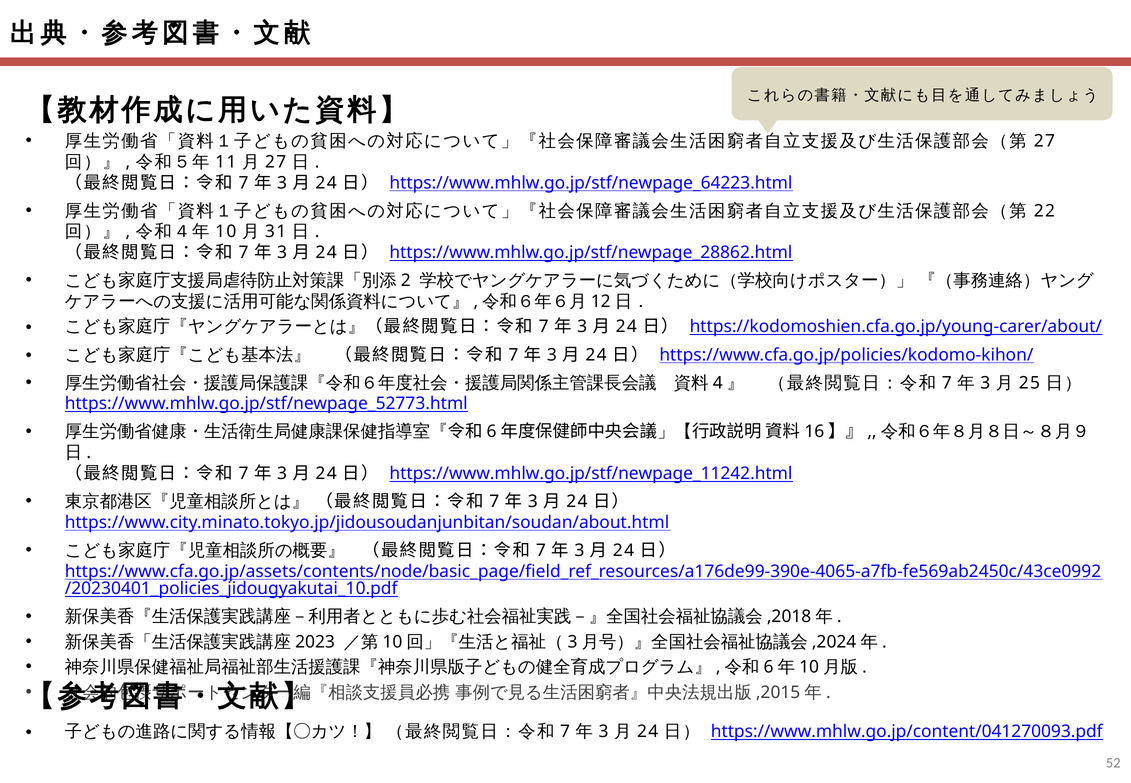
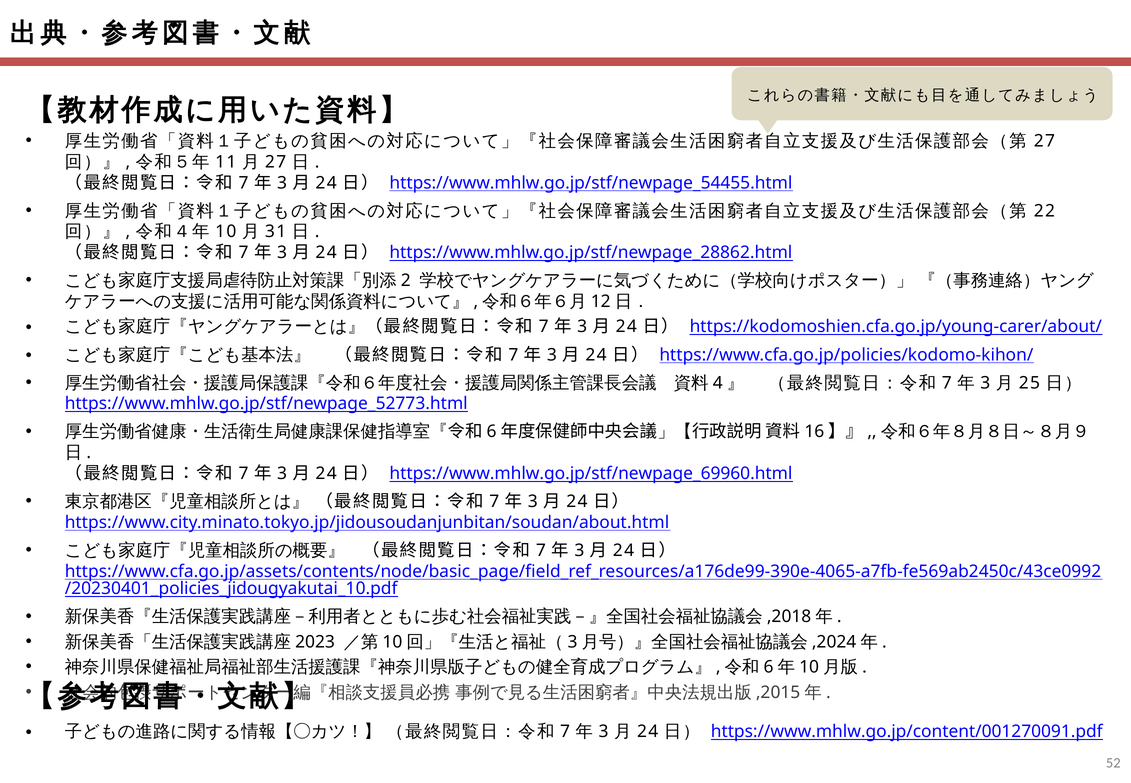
https://www.mhlw.go.jp/stf/newpage_64223.html: https://www.mhlw.go.jp/stf/newpage_64223.html -> https://www.mhlw.go.jp/stf/newpage_54455.html (591, 183)
https://www.mhlw.go.jp/stf/newpage_11242.html: https://www.mhlw.go.jp/stf/newpage_11242.html -> https://www.mhlw.go.jp/stf/newpage_69960.html (591, 473)
https://www.mhlw.go.jp/content/041270093.pdf: https://www.mhlw.go.jp/content/041270093.pdf -> https://www.mhlw.go.jp/content/001270091.pdf (907, 732)
